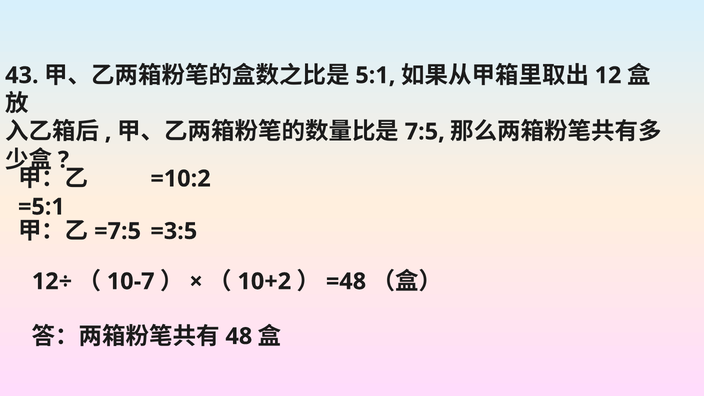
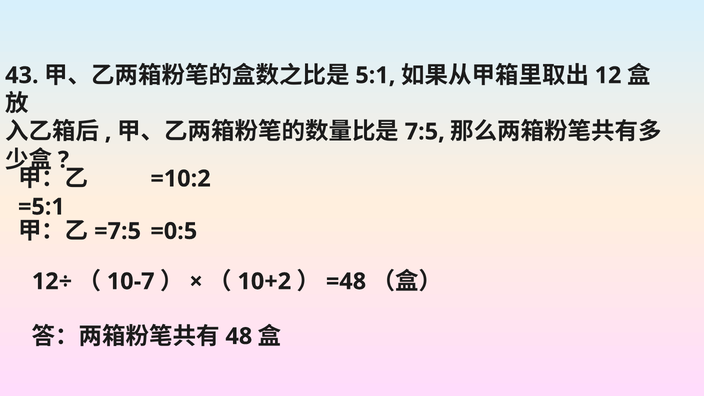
=3:5: =3:5 -> =0:5 (174, 231)
